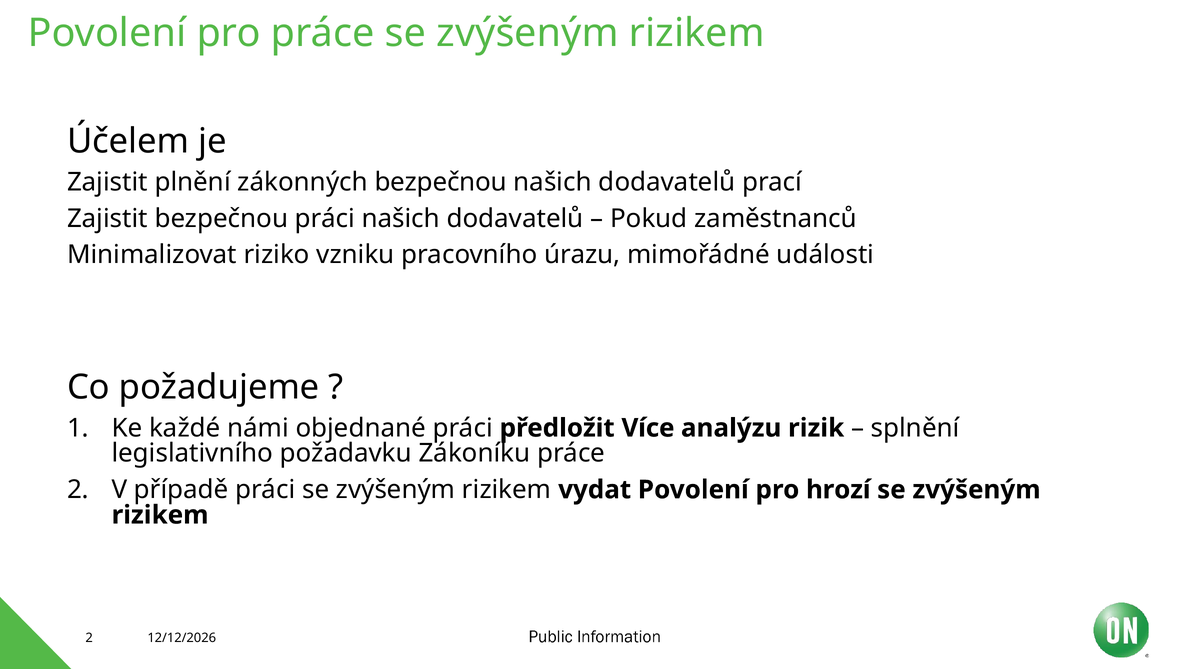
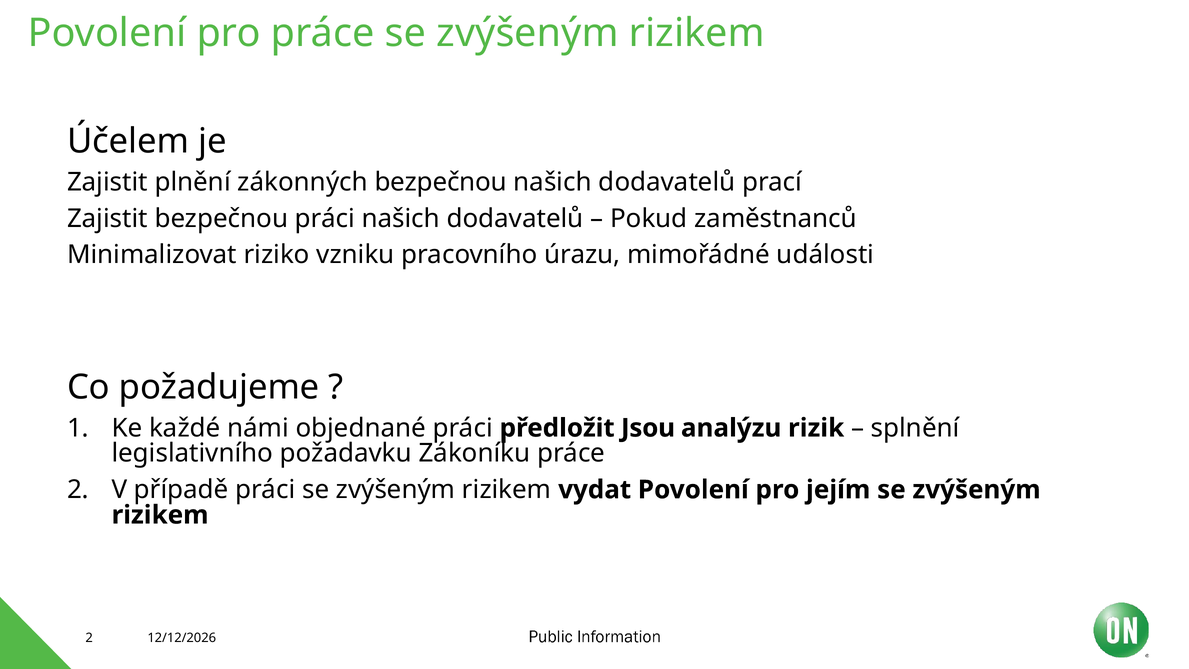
Více: Více -> Jsou (648, 428)
hrozí: hrozí -> jejím (838, 490)
